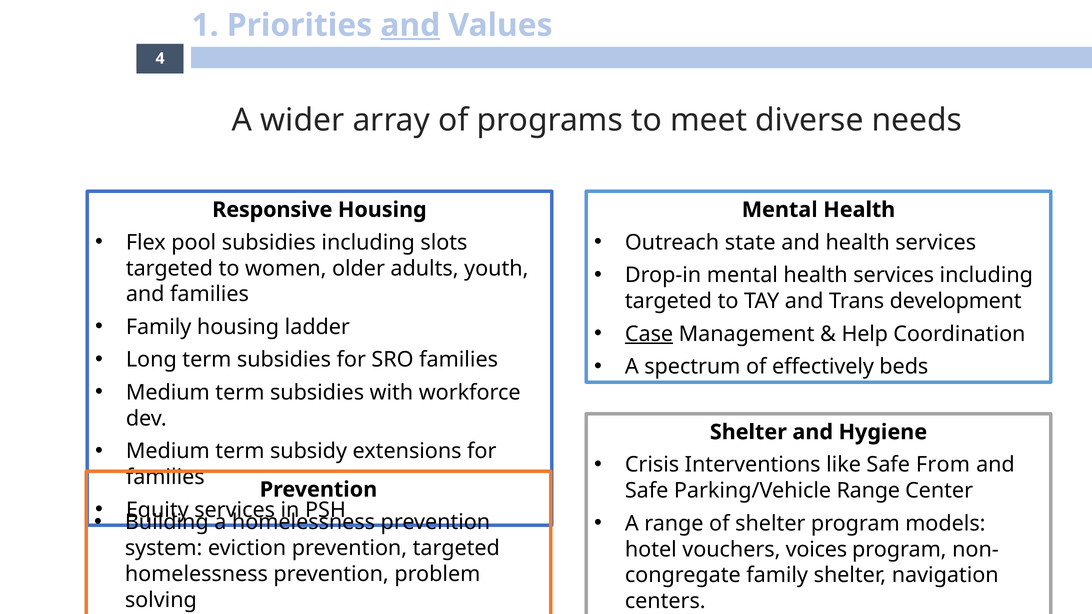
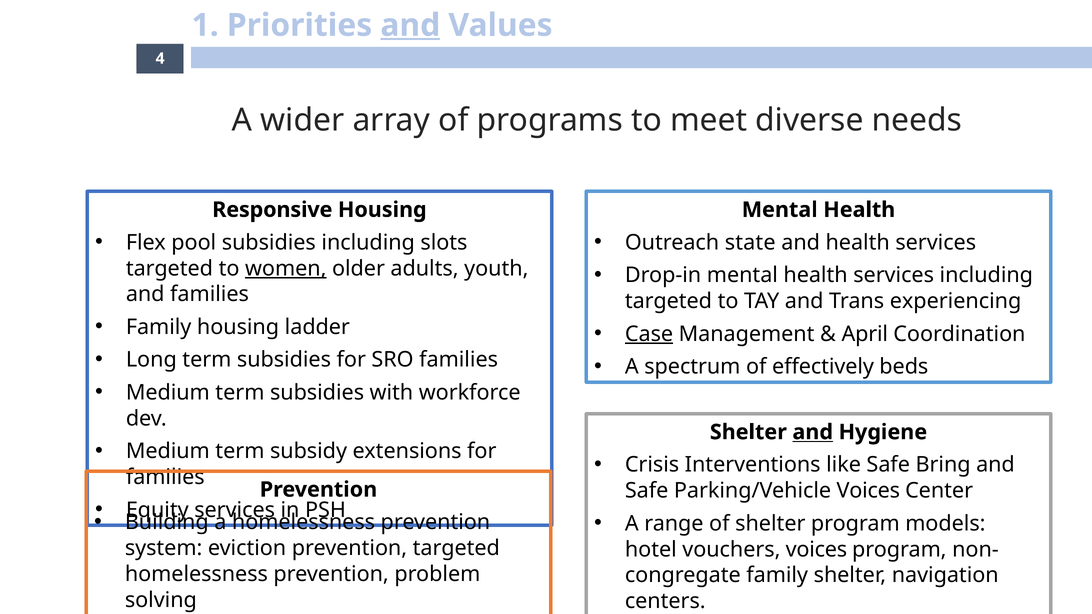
women underline: none -> present (286, 269)
development: development -> experiencing (956, 301)
Help: Help -> April (865, 334)
and underline: none -> present (813, 432)
From: From -> Bring (943, 465)
Parking/Vehicle Range: Range -> Voices (868, 491)
